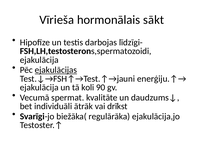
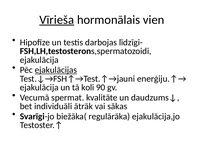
Vīrieša underline: none -> present (57, 20)
sākt: sākt -> vien (154, 20)
drīkst: drīkst -> sākas (117, 106)
